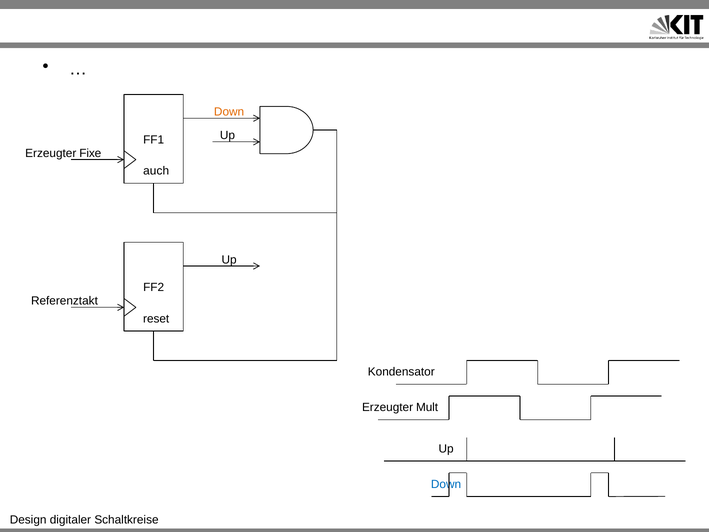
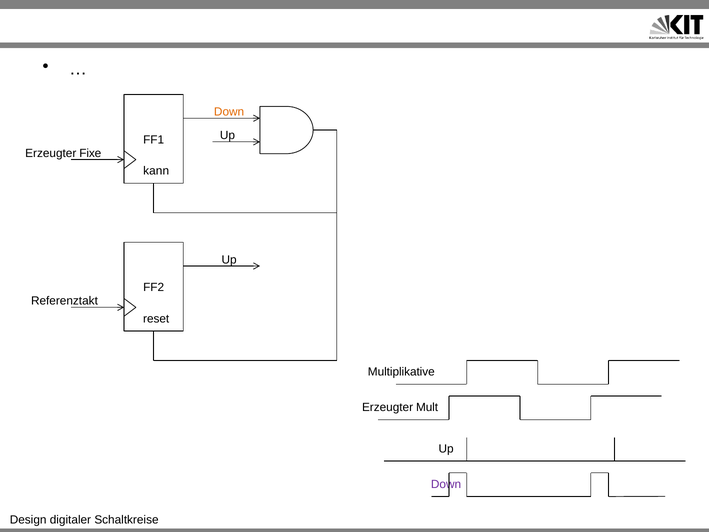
auch: auch -> kann (156, 171)
Kondensator: Kondensator -> Multiplikative (401, 372)
Down colour: blue -> purple (446, 484)
